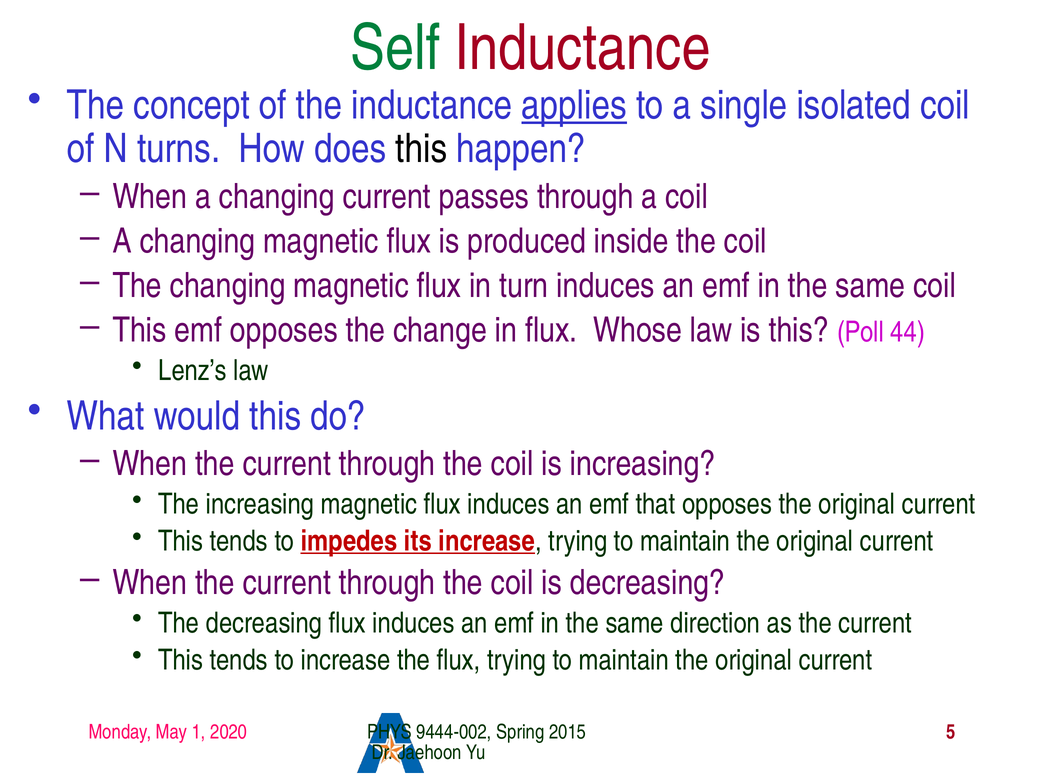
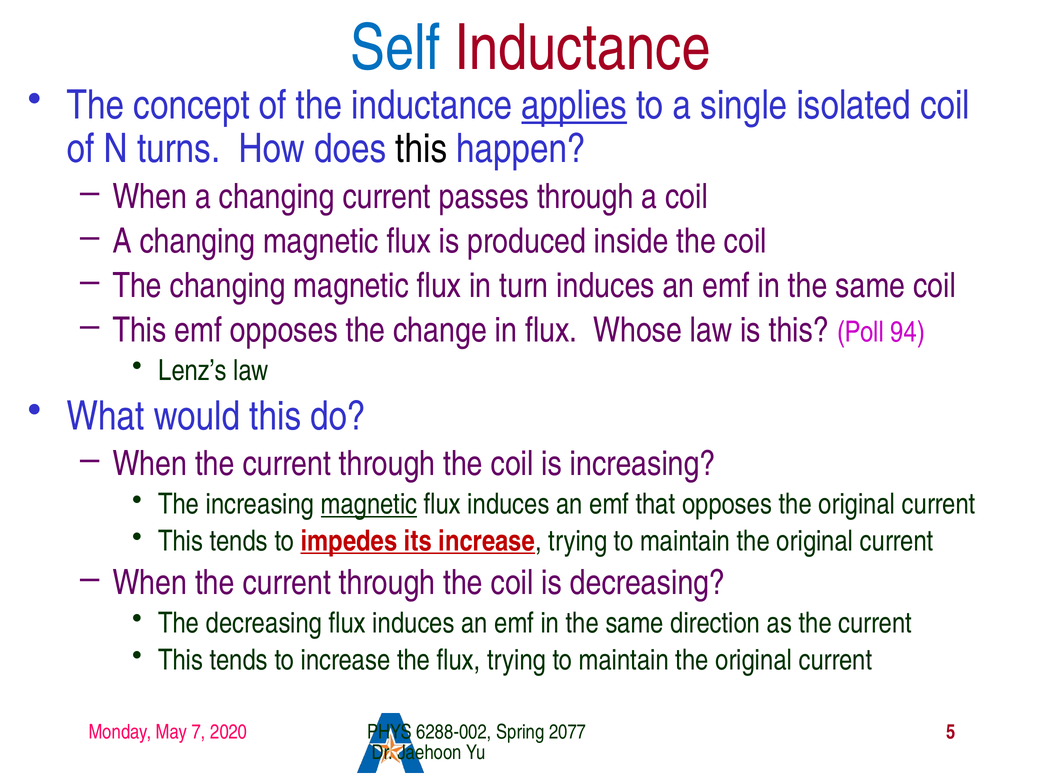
Self colour: green -> blue (395, 48)
44: 44 -> 94 (908, 332)
magnetic underline: none -> present (369, 504)
1: 1 -> 7 (199, 732)
9444-002: 9444-002 -> 6288-002 (454, 732)
2015: 2015 -> 2077 (568, 732)
